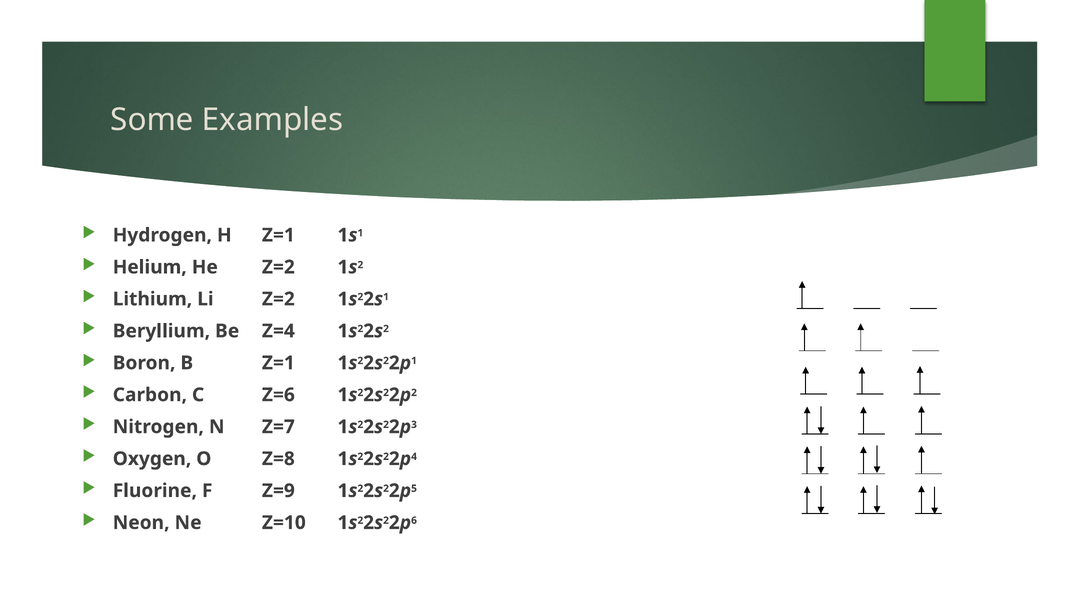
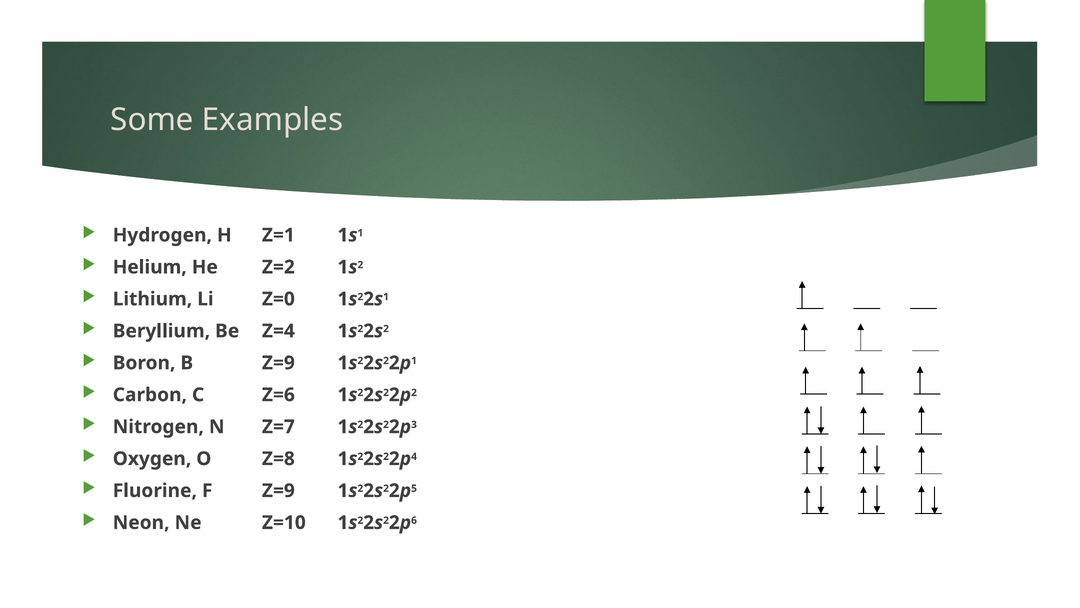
Li Z=2: Z=2 -> Z=0 (278, 299)
B Z=1: Z=1 -> Z=9 (278, 363)
